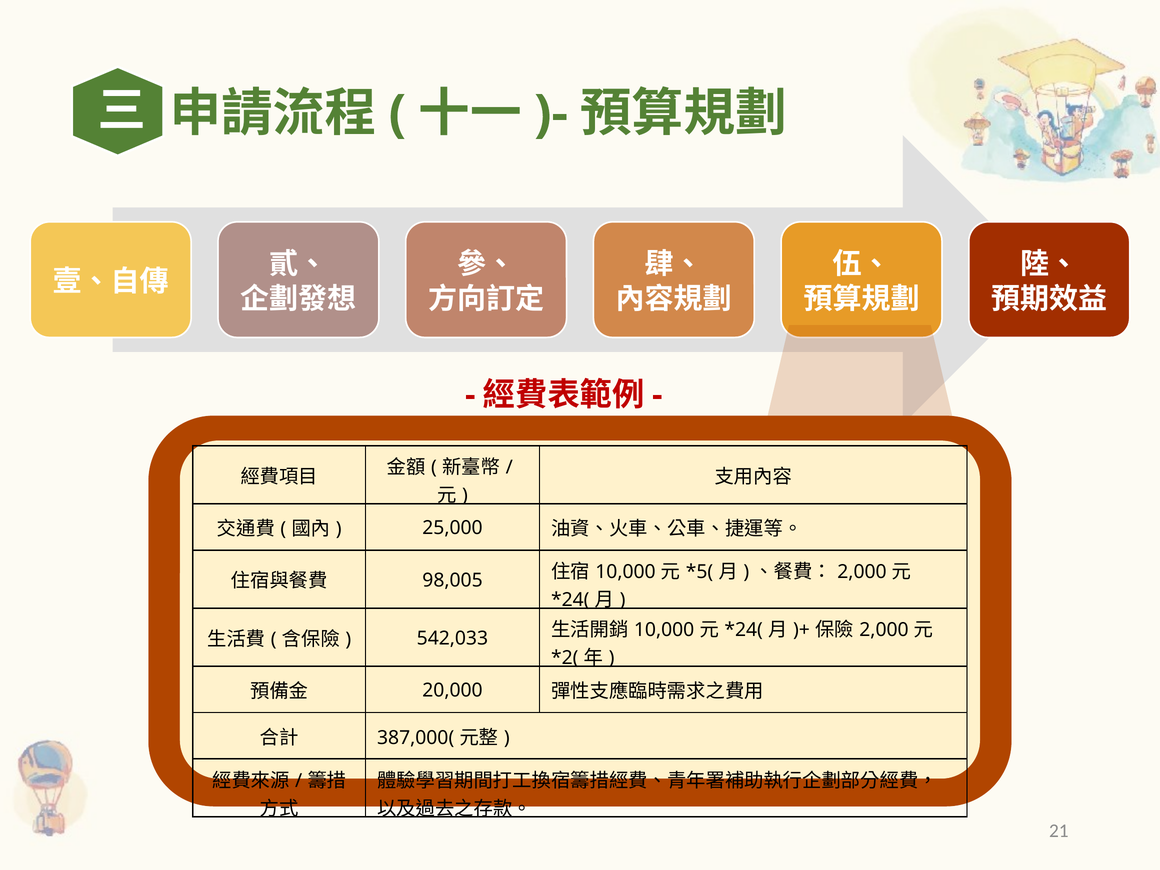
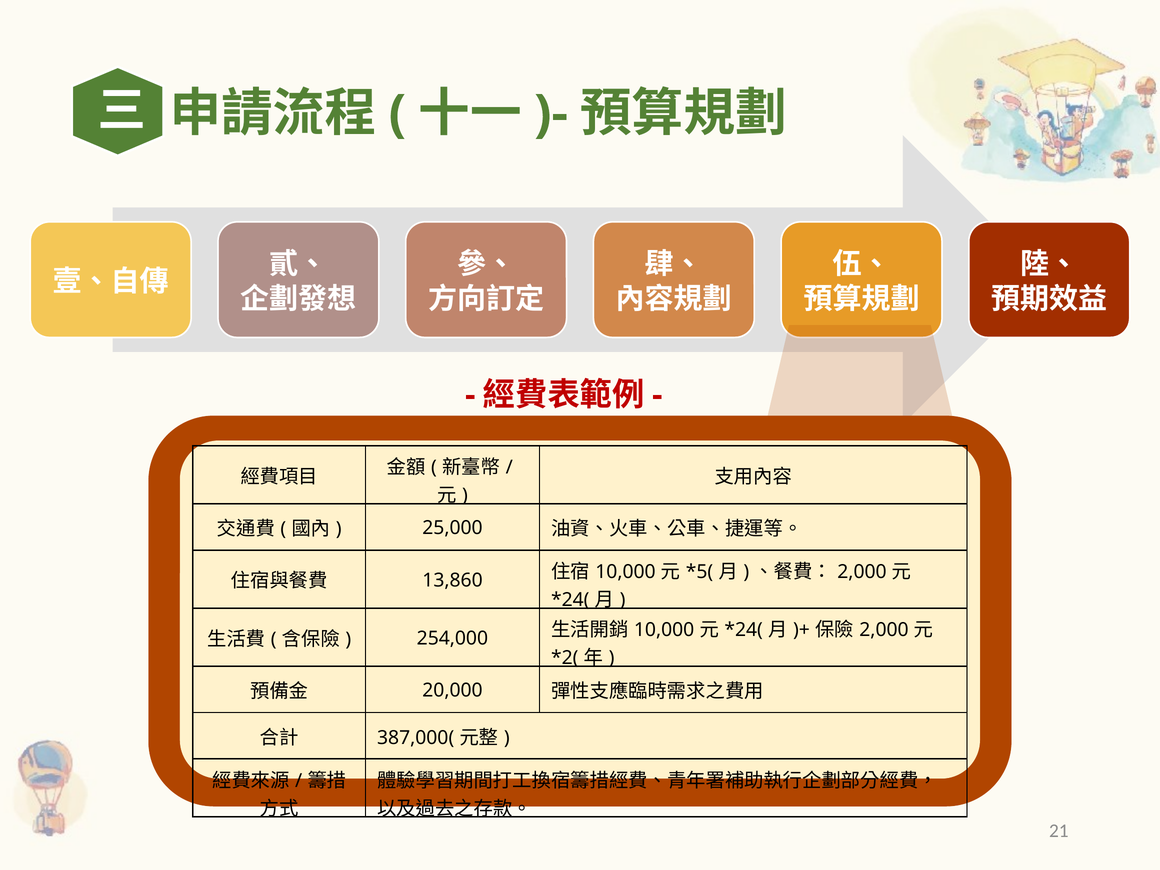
98,005: 98,005 -> 13,860 (453, 580)
542,033: 542,033 -> 254,000 (452, 638)
